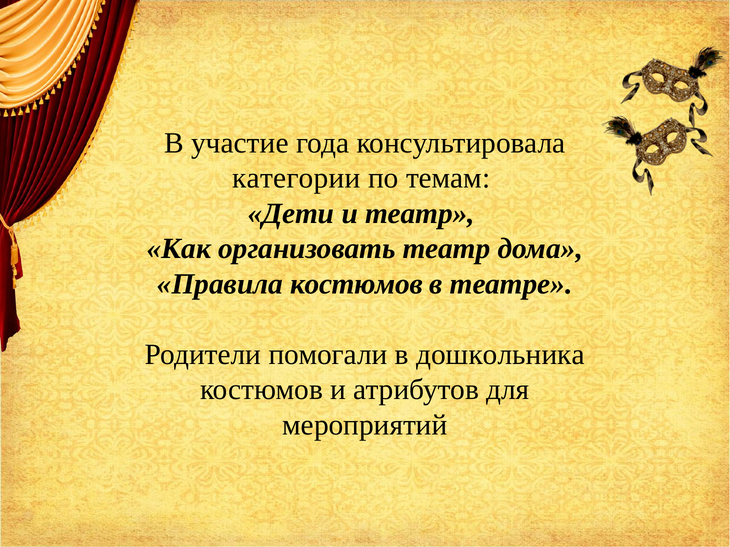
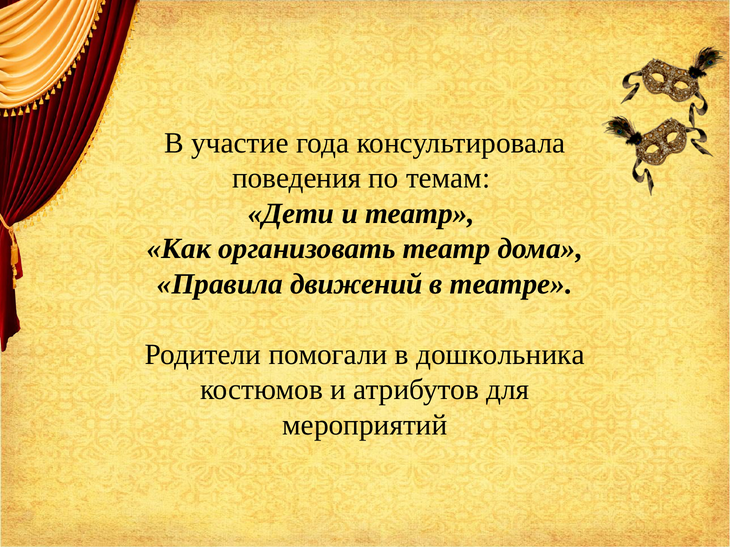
категории: категории -> поведения (297, 178)
Правила костюмов: костюмов -> движений (356, 284)
